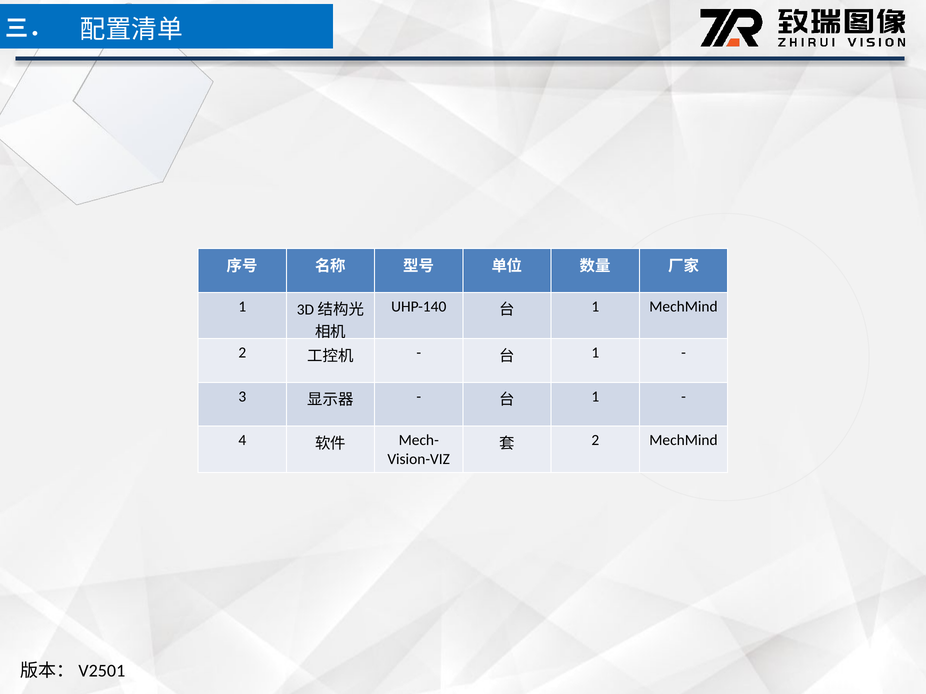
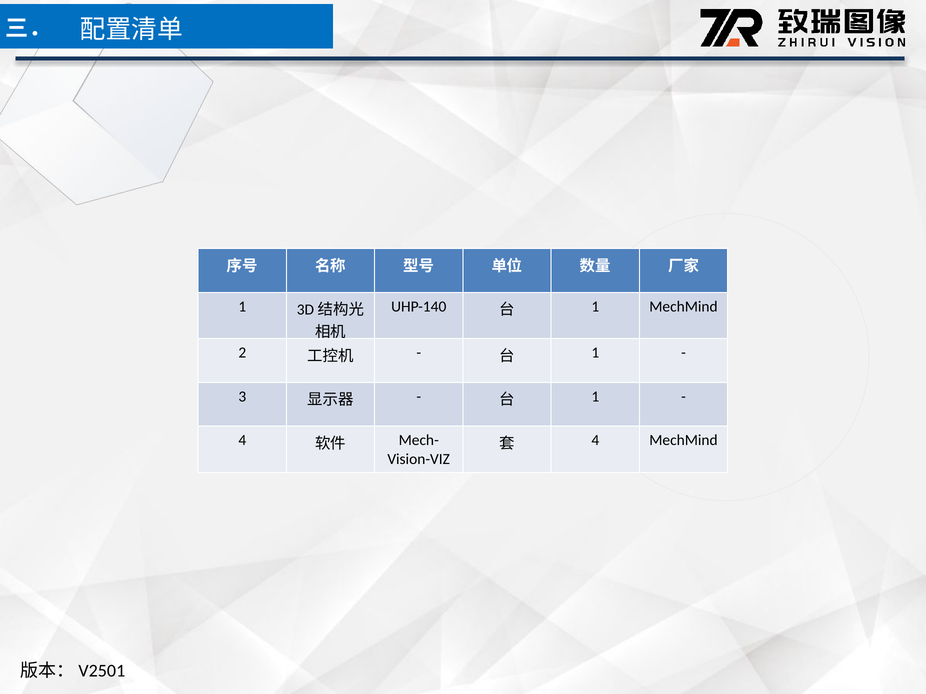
2: 2 -> 4 (595, 441)
